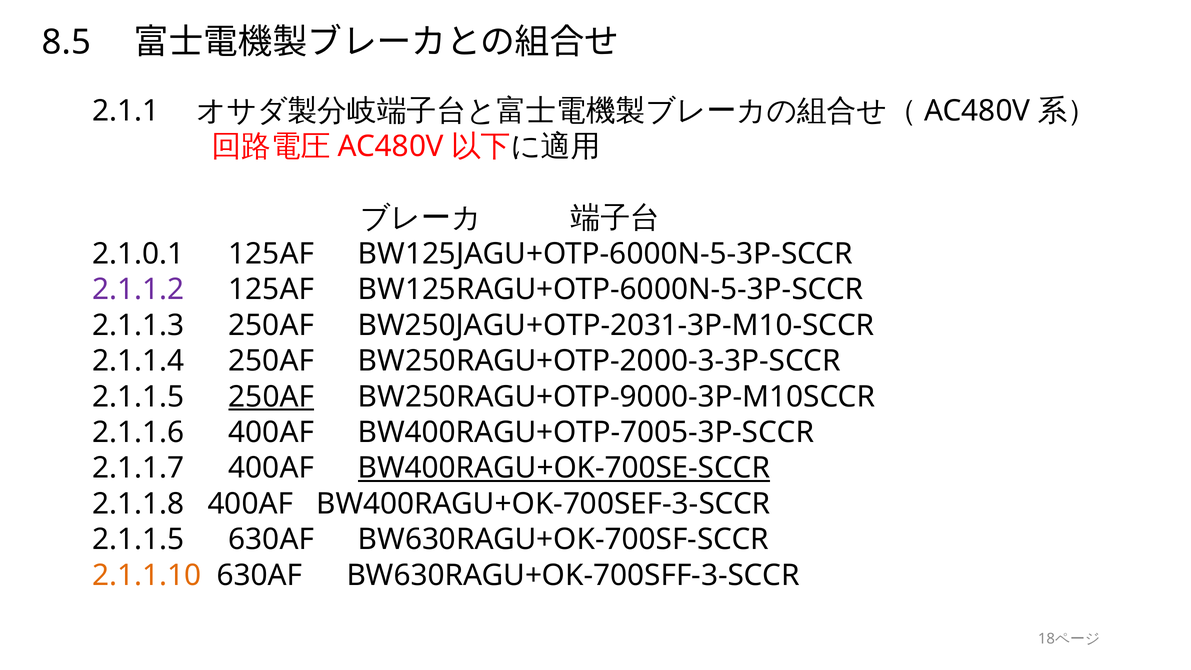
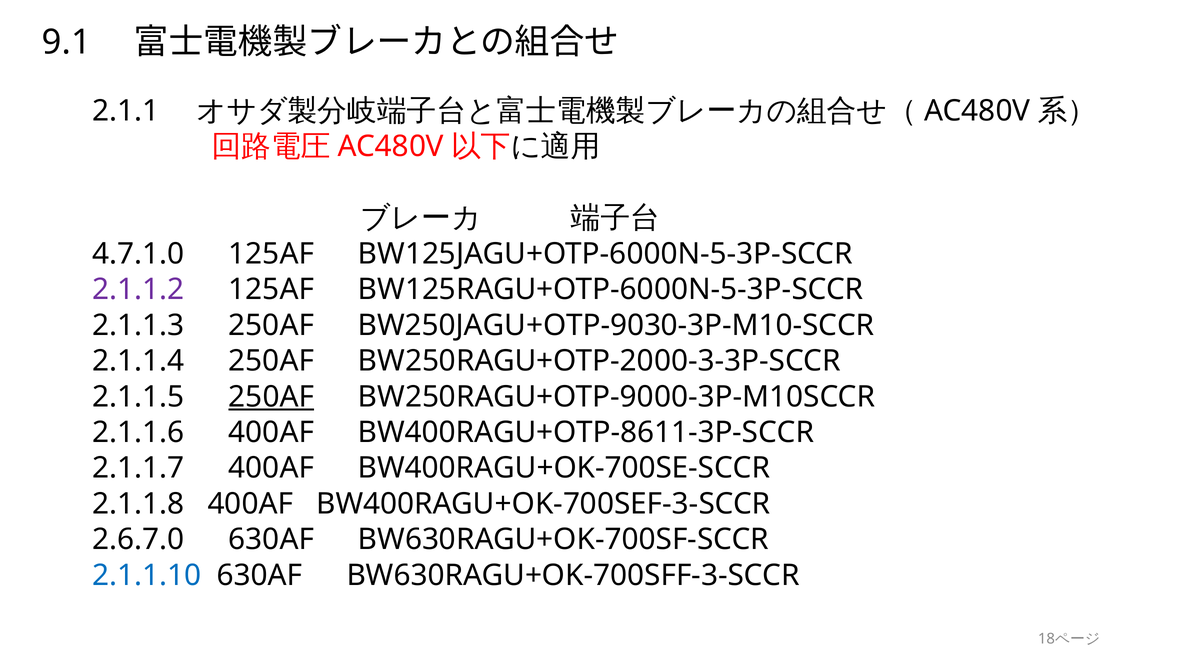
8.5: 8.5 -> 9.1 (66, 42)
2.1.0.1: 2.1.0.1 -> 4.7.1.0 (138, 254)
BW250JAGU+OTP-2031-3P-M10-SCCR: BW250JAGU+OTP-2031-3P-M10-SCCR -> BW250JAGU+OTP-9030-3P-M10-SCCR (616, 325)
BW400RAGU+OTP-7005-3P-SCCR: BW400RAGU+OTP-7005-3P-SCCR -> BW400RAGU+OTP-8611-3P-SCCR (586, 432)
BW400RAGU+OK-700SE-SCCR underline: present -> none (564, 468)
2.1.1.5: 2.1.1.5 -> 2.6.7.0 (138, 540)
2.1.1.10 colour: orange -> blue (147, 575)
